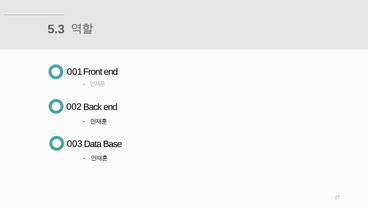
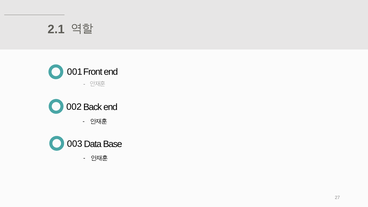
5.3: 5.3 -> 2.1 (56, 29)
